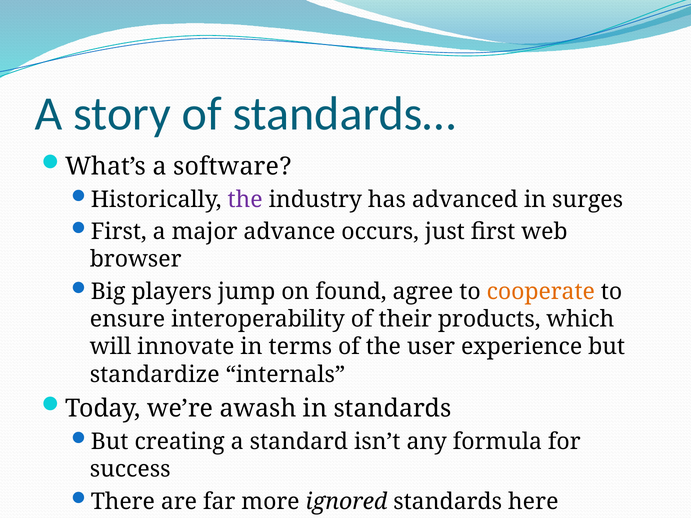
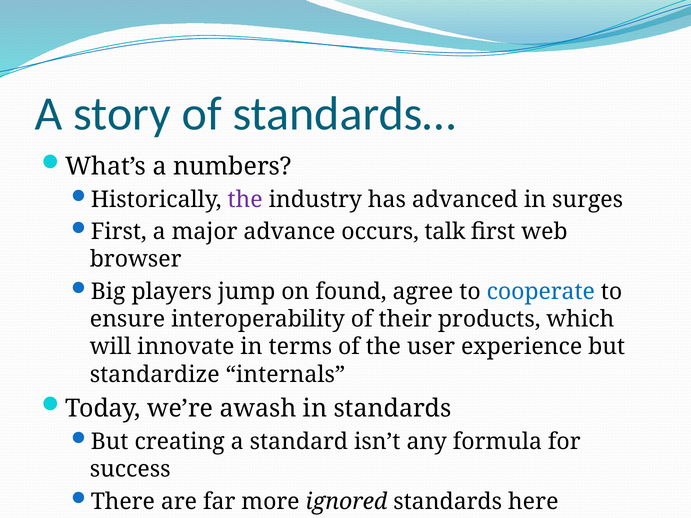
software: software -> numbers (232, 166)
just: just -> talk (445, 232)
cooperate colour: orange -> blue (541, 292)
